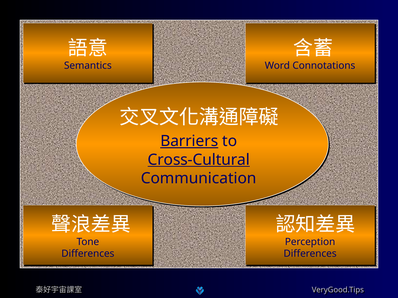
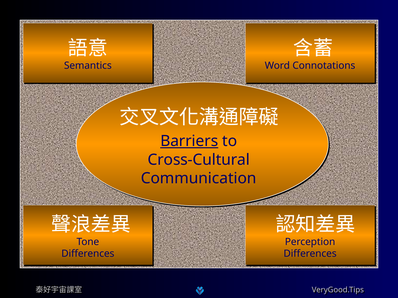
Cross-Cultural underline: present -> none (199, 160)
